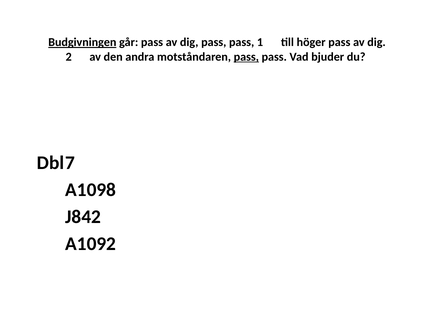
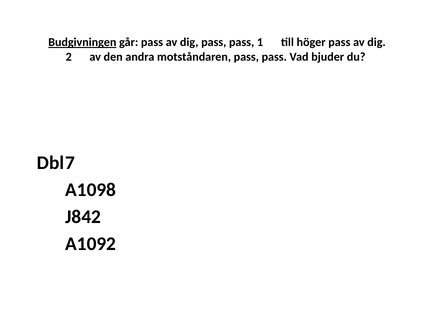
pass underline: present -> none (246, 57)
